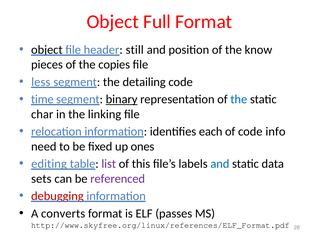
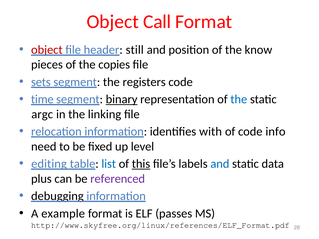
Full: Full -> Call (157, 22)
object colour: black -> red (47, 50)
less: less -> sets (41, 82)
detailing: detailing -> registers (144, 82)
char: char -> argc (42, 114)
each: each -> with (211, 132)
ones: ones -> level (142, 147)
list colour: purple -> blue (109, 164)
this underline: none -> present (141, 164)
sets: sets -> plus (41, 179)
debugging colour: red -> black (57, 196)
converts: converts -> example (63, 214)
